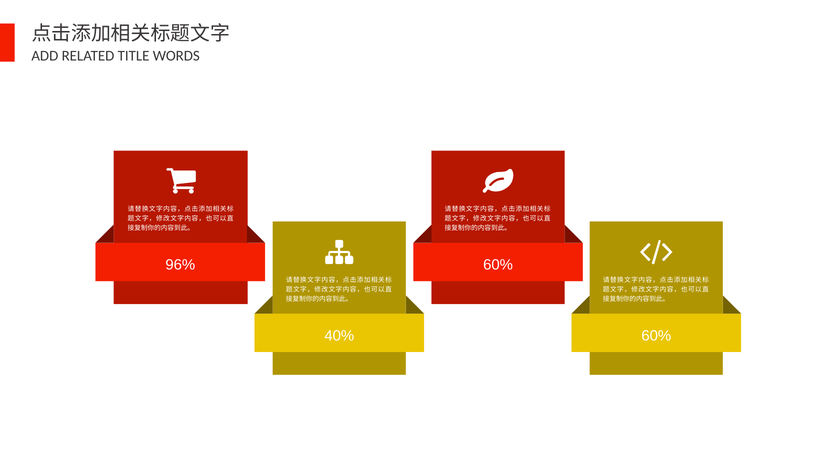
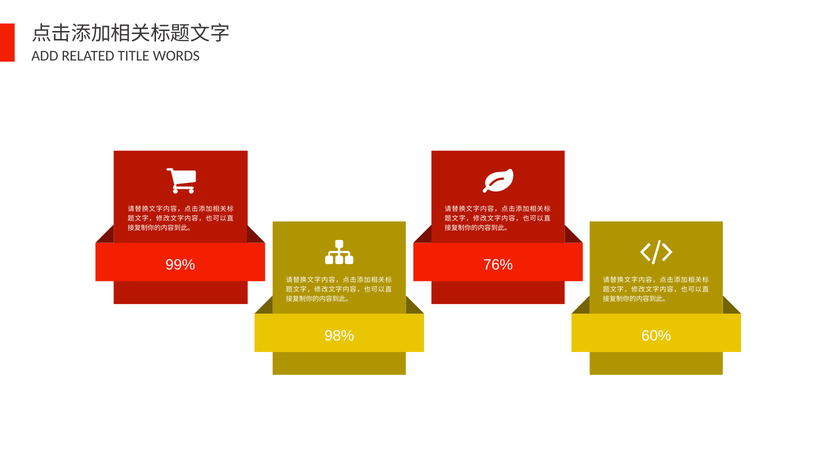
96%: 96% -> 99% (180, 265)
60%: 60% -> 76% (498, 265)
40%: 40% -> 98% (339, 336)
